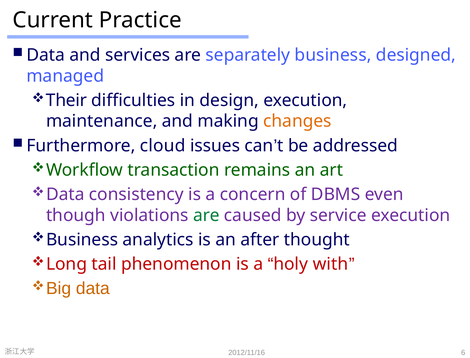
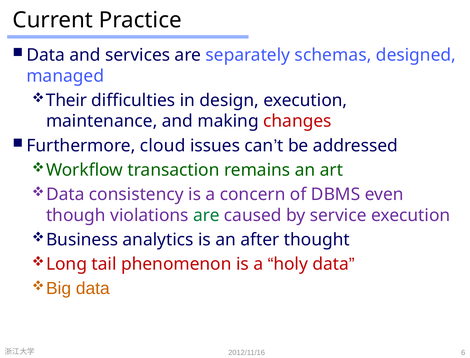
separately business: business -> schemas (333, 55)
changes colour: orange -> red (297, 121)
holy with: with -> data (331, 264)
